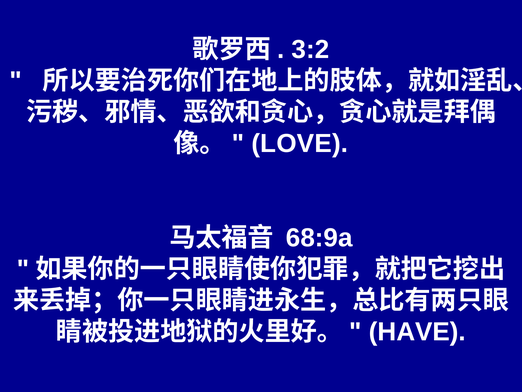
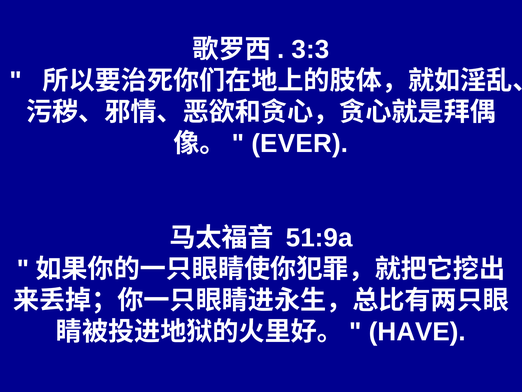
3:2: 3:2 -> 3:3 (310, 50)
LOVE: LOVE -> EVER (300, 143)
68:9a: 68:9a -> 51:9a (319, 237)
